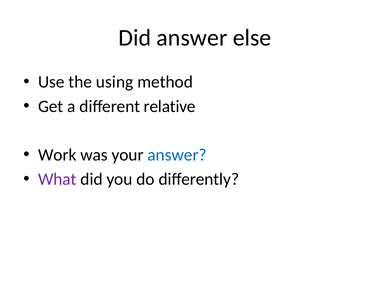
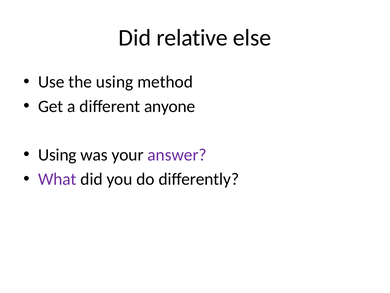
Did answer: answer -> relative (192, 38)
relative: relative -> anyone (170, 106)
Work: Work -> Using (57, 155)
answer colour: blue -> purple (177, 155)
